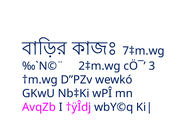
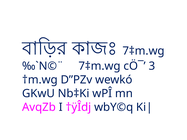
2‡m.wg: 2‡m.wg -> 7‡m.wg (100, 66)
